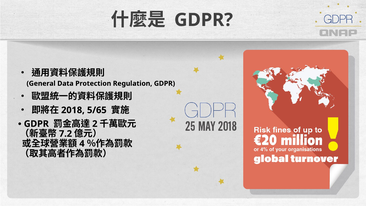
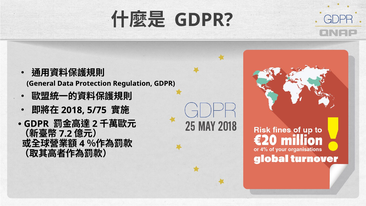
5/65: 5/65 -> 5/75 (97, 110)
